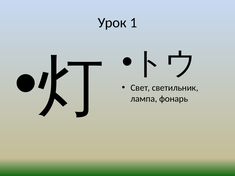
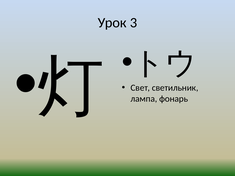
1: 1 -> 3 (133, 23)
